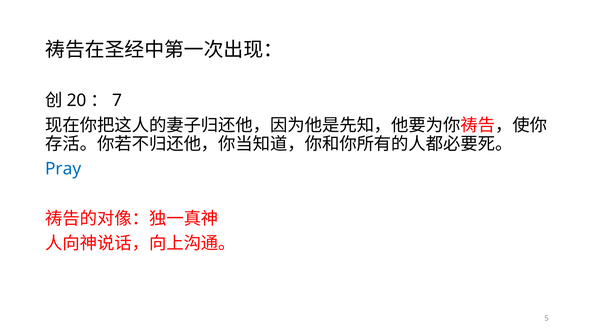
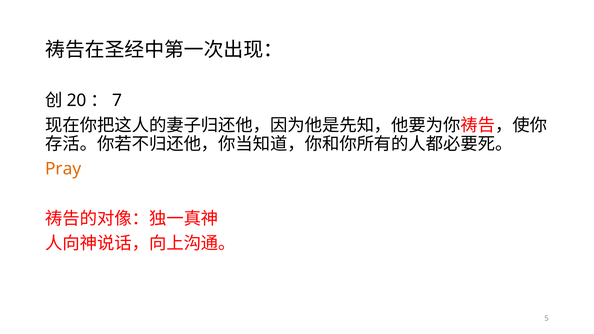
Pray colour: blue -> orange (63, 169)
